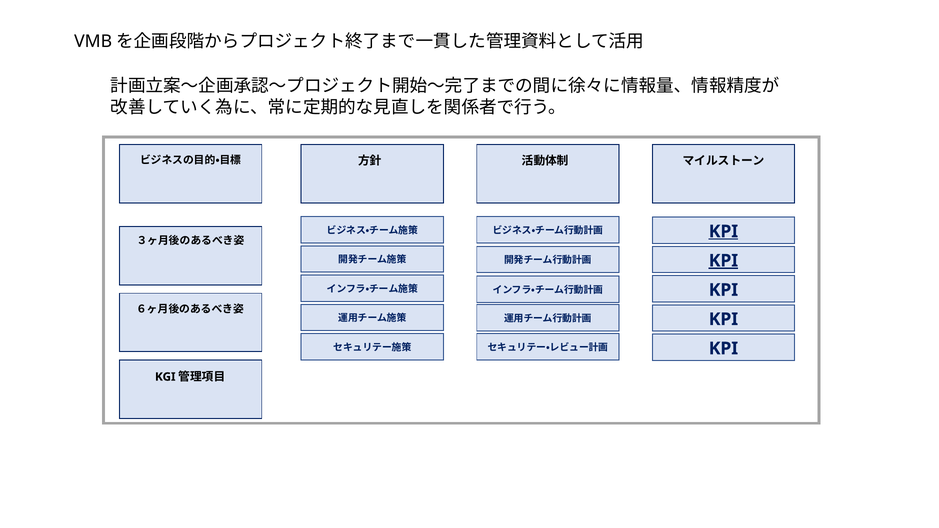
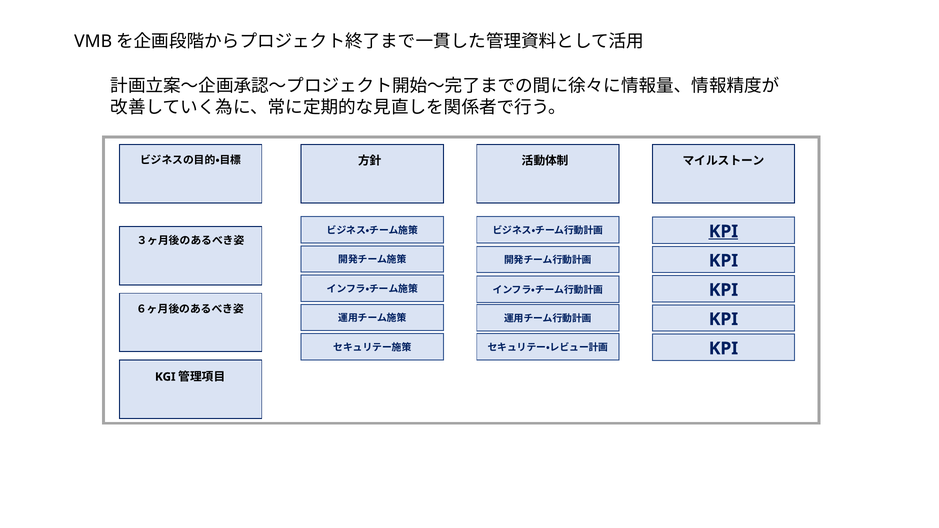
KPI underline: present -> none (723, 261)
